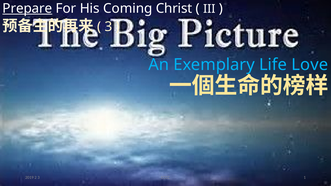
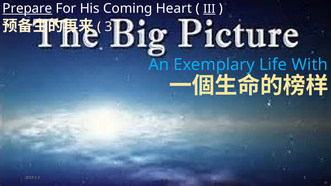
Christ: Christ -> Heart (174, 8)
III underline: none -> present (209, 9)
Love: Love -> With (310, 65)
